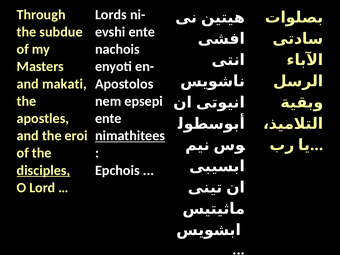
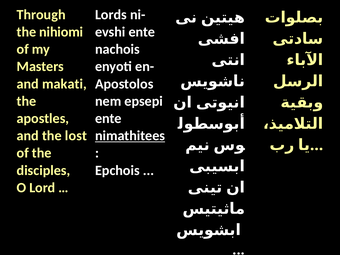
subdue: subdue -> nihiomi (61, 32)
eroi: eroi -> lost (76, 136)
disciples underline: present -> none (43, 170)
